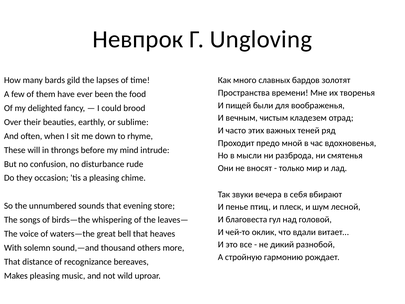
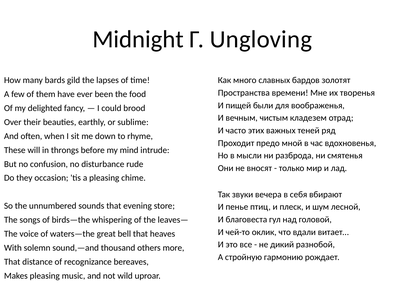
Невпрок: Невпрок -> Midnight (138, 39)
